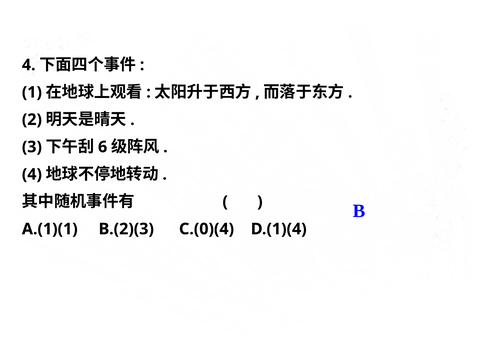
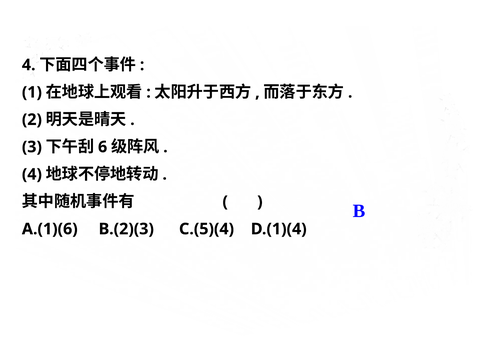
A.(1)(1: A.(1)(1 -> A.(1)(6 (50, 229)
C.(0)(4: C.(0)(4 -> C.(5)(4 (207, 229)
